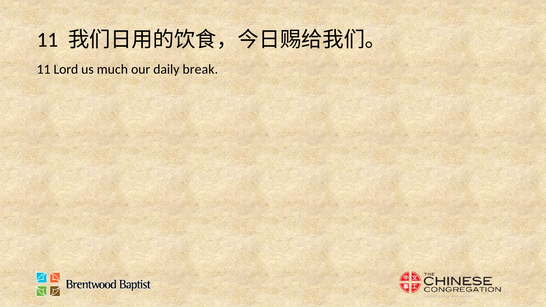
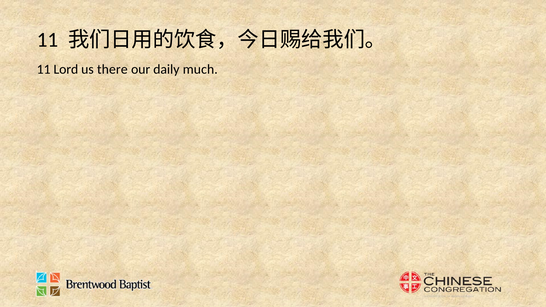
much: much -> there (112, 69)
break: break -> much (200, 69)
